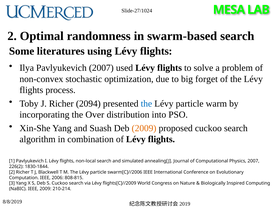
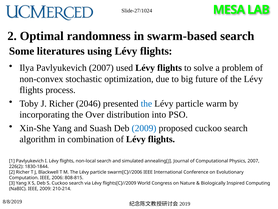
forget: forget -> future (206, 79)
2094: 2094 -> 2046 (88, 103)
2009 colour: orange -> blue (144, 128)
